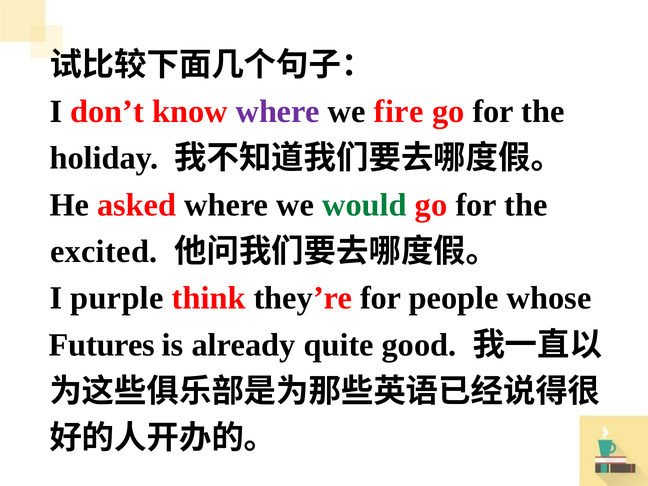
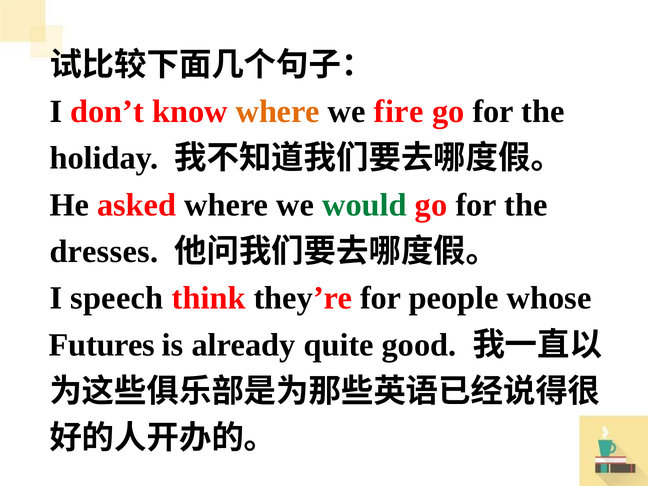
where colour: purple -> orange (278, 112)
excited: excited -> dresses (104, 252)
purple: purple -> speech (117, 298)
